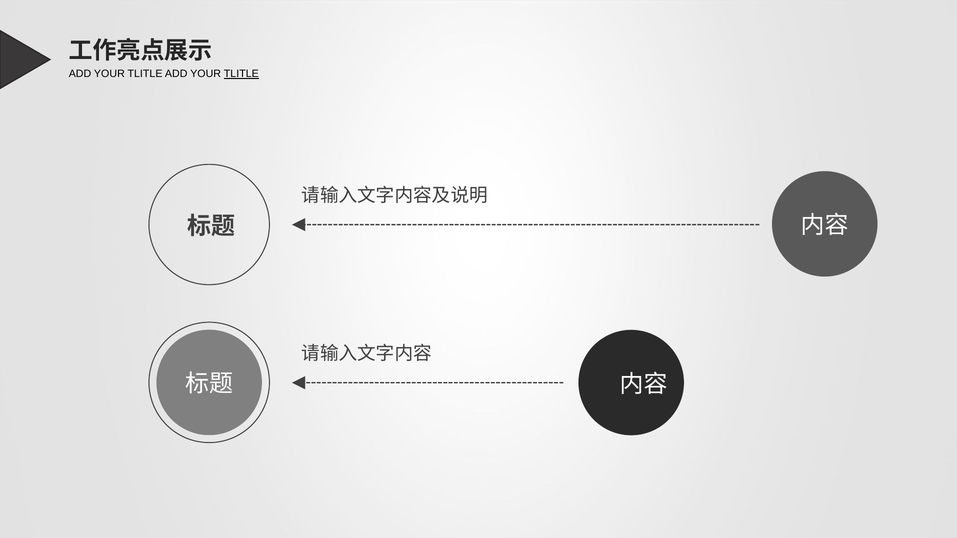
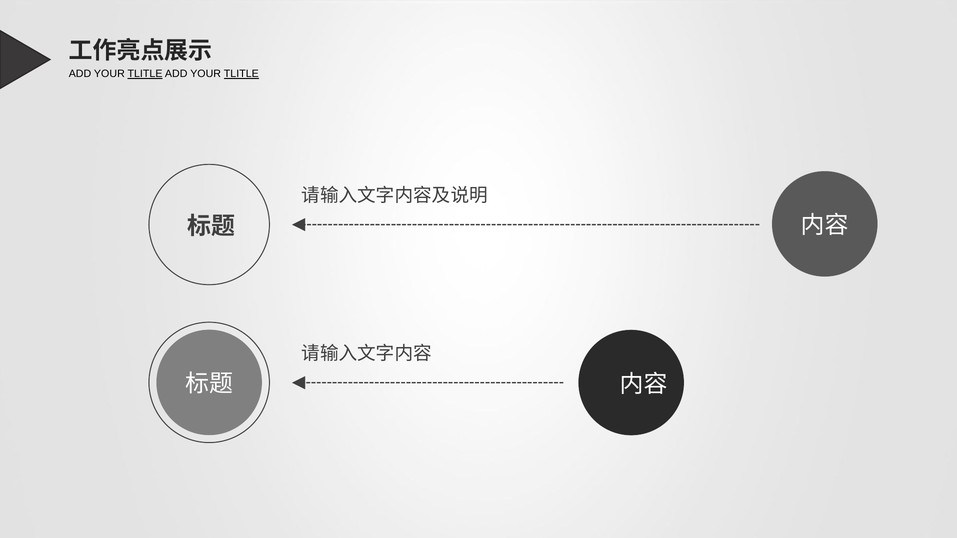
TLITLE underline: none -> present (145, 74)
